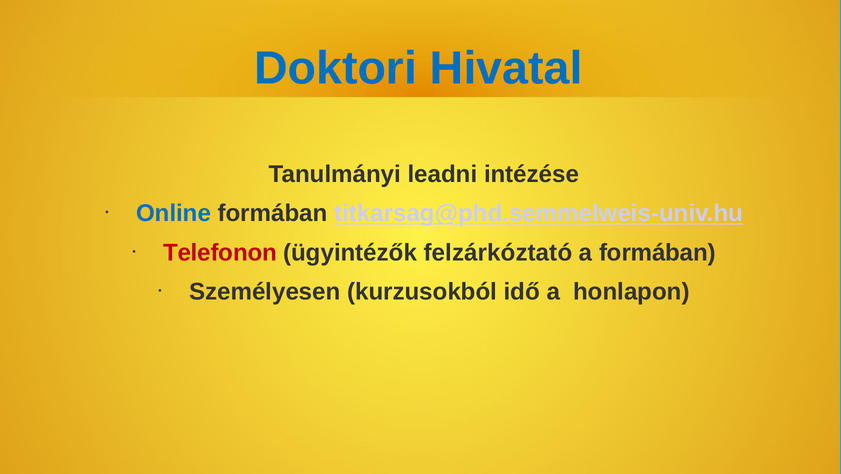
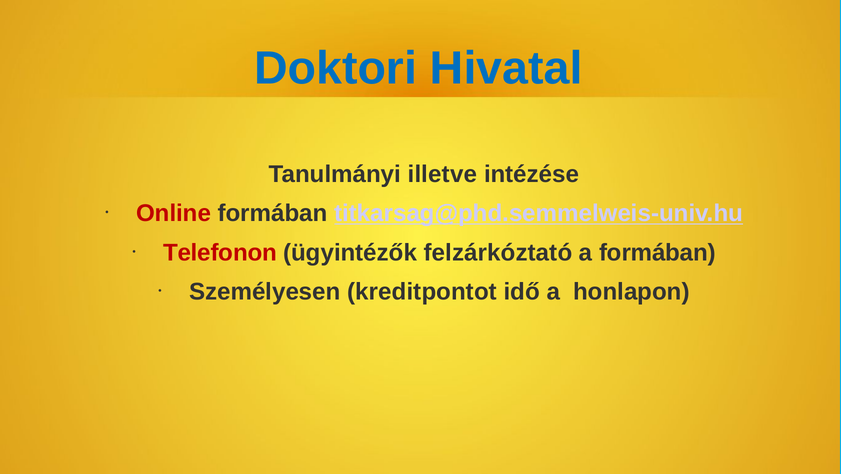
leadni: leadni -> illetve (442, 174)
Online colour: blue -> red (174, 213)
kurzusokból: kurzusokból -> kreditpontot (422, 292)
